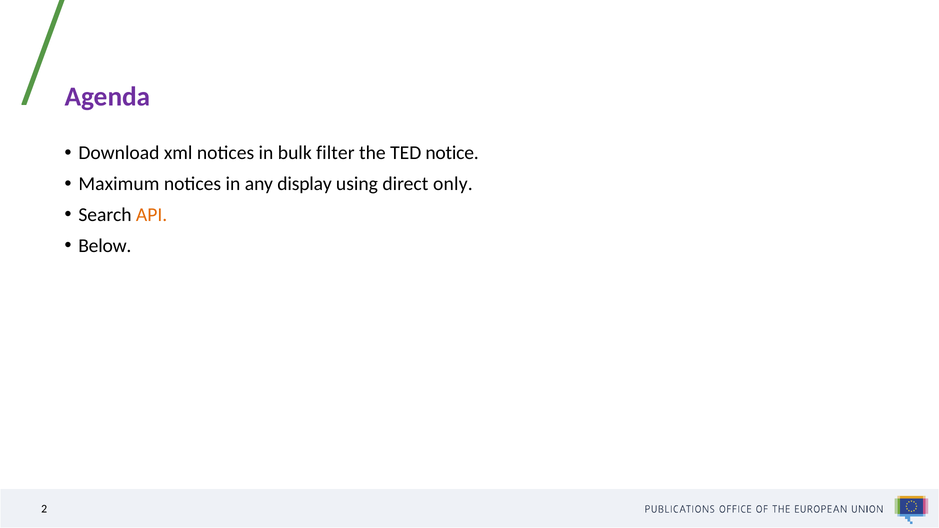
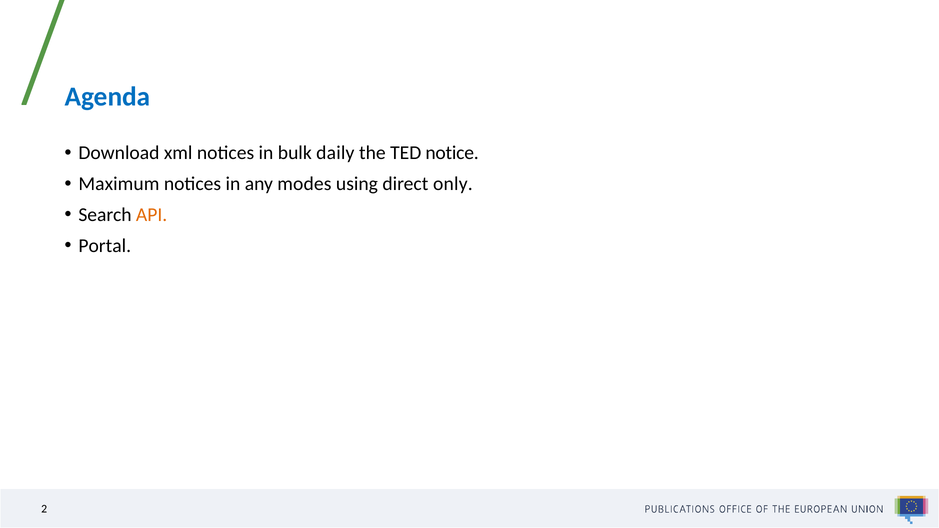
Agenda colour: purple -> blue (107, 97)
filter: filter -> daily (335, 153)
display: display -> modes (304, 184)
Below: Below -> Portal (105, 246)
